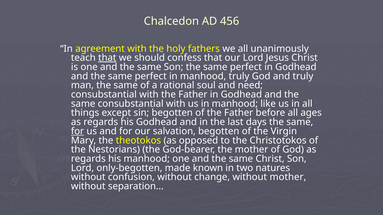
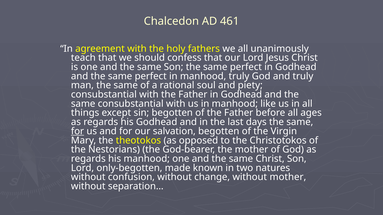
456: 456 -> 461 (230, 21)
that underline: present -> none (107, 58)
need: need -> piety (250, 85)
